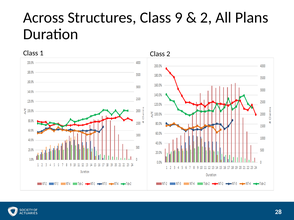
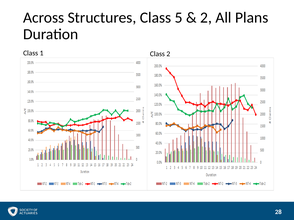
9: 9 -> 5 (179, 18)
